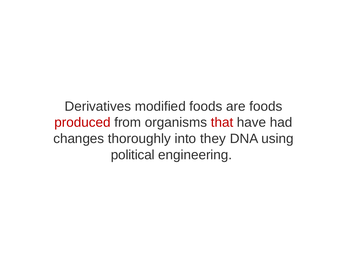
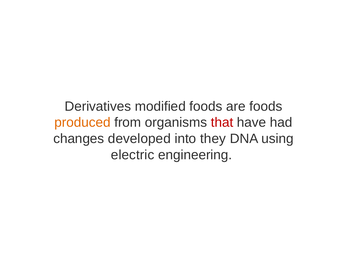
produced colour: red -> orange (83, 123)
thoroughly: thoroughly -> developed (139, 139)
political: political -> electric (133, 155)
